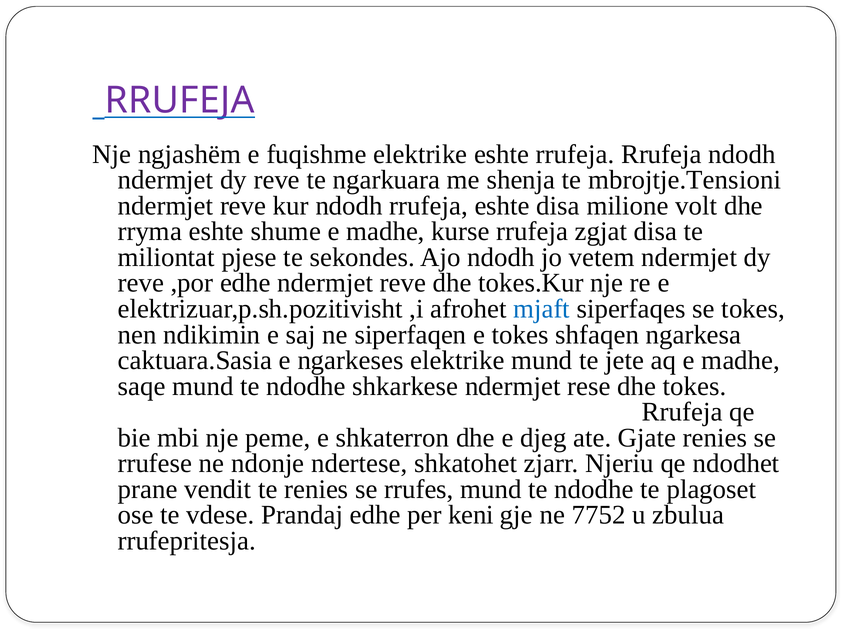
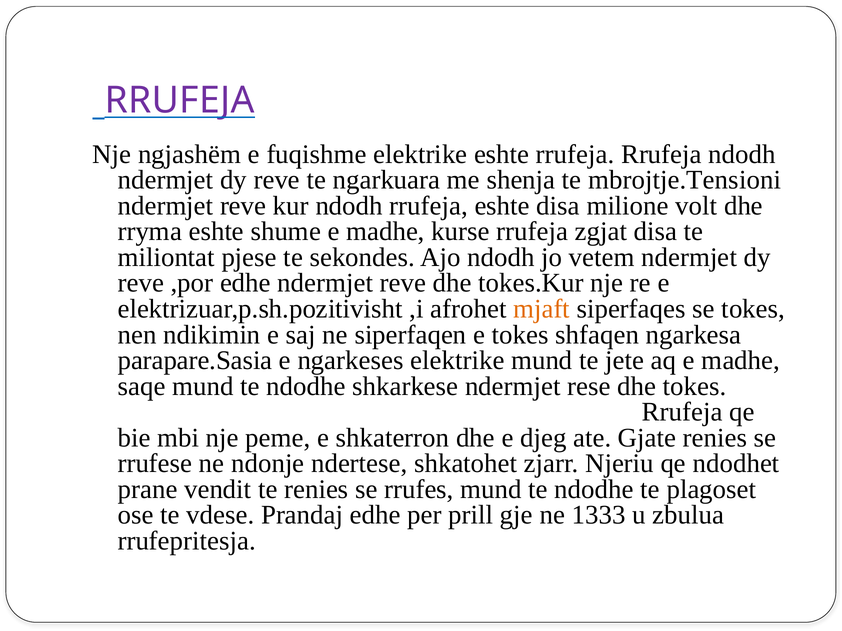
mjaft colour: blue -> orange (542, 309)
caktuara.Sasia: caktuara.Sasia -> parapare.Sasia (195, 361)
keni: keni -> prill (471, 515)
7752: 7752 -> 1333 (599, 515)
